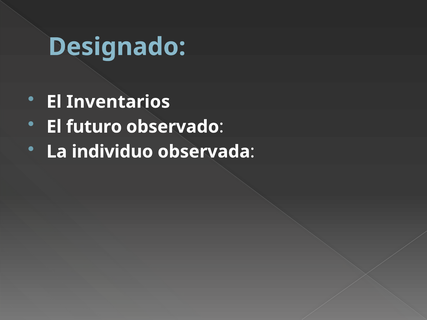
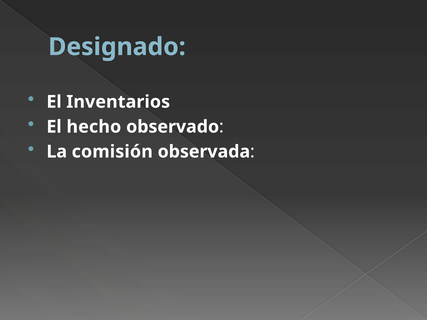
futuro: futuro -> hecho (94, 127)
individuo: individuo -> comisión (112, 152)
